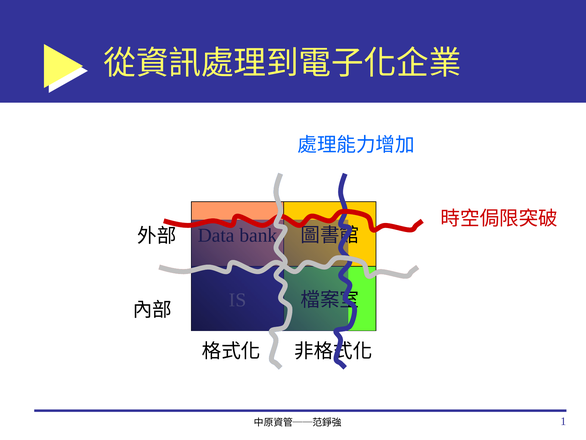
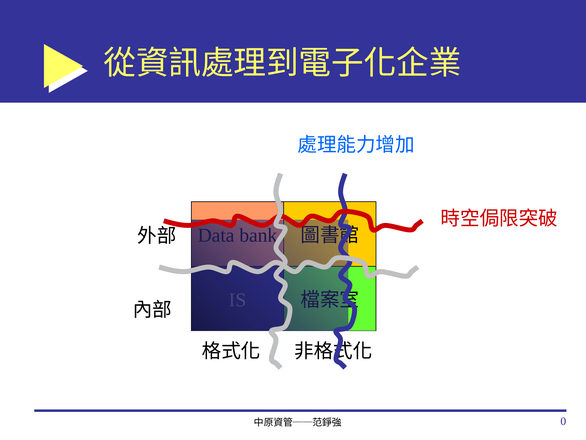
1: 1 -> 0 (563, 421)
